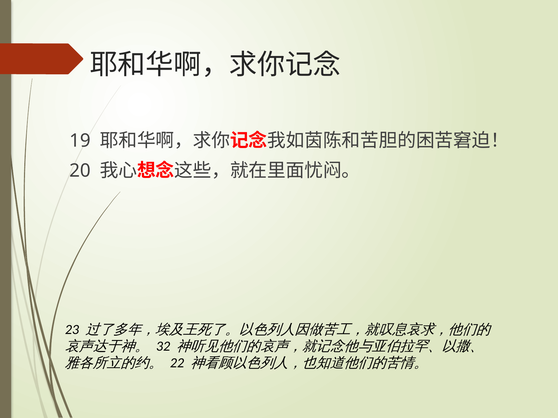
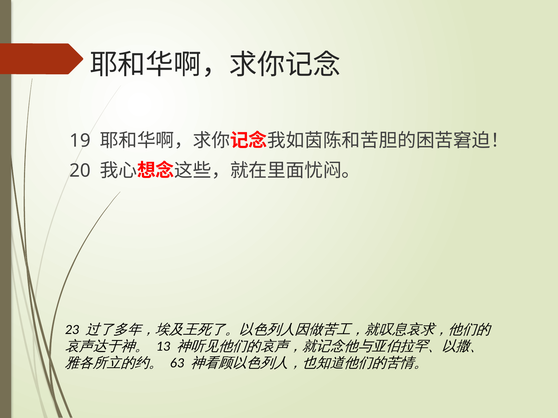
32: 32 -> 13 (163, 347)
22: 22 -> 63 (177, 363)
